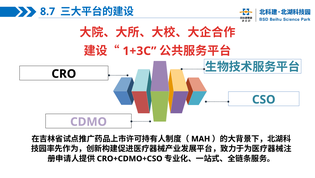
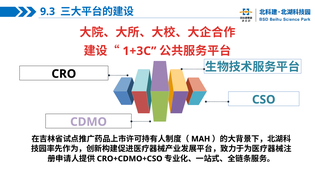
8.7: 8.7 -> 9.3 (48, 12)
